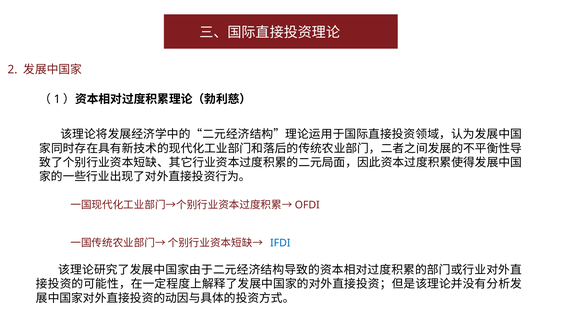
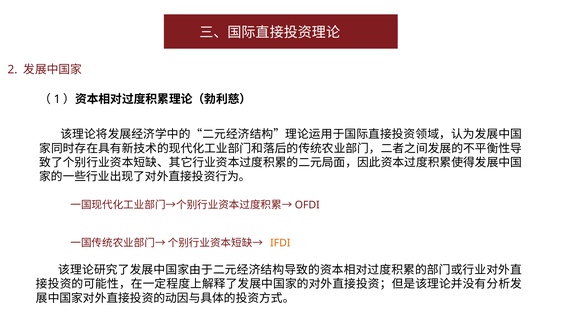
IFDI colour: blue -> orange (280, 243)
